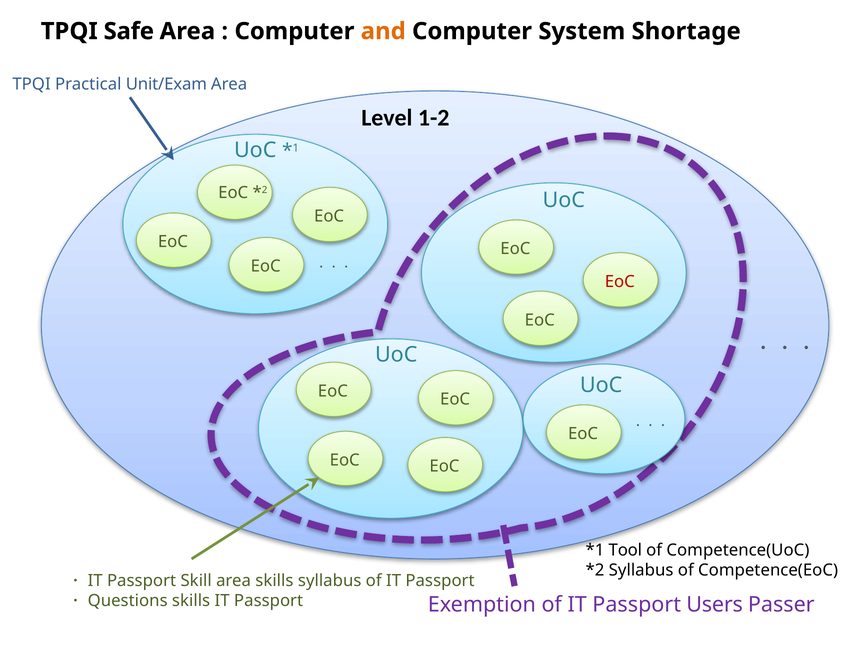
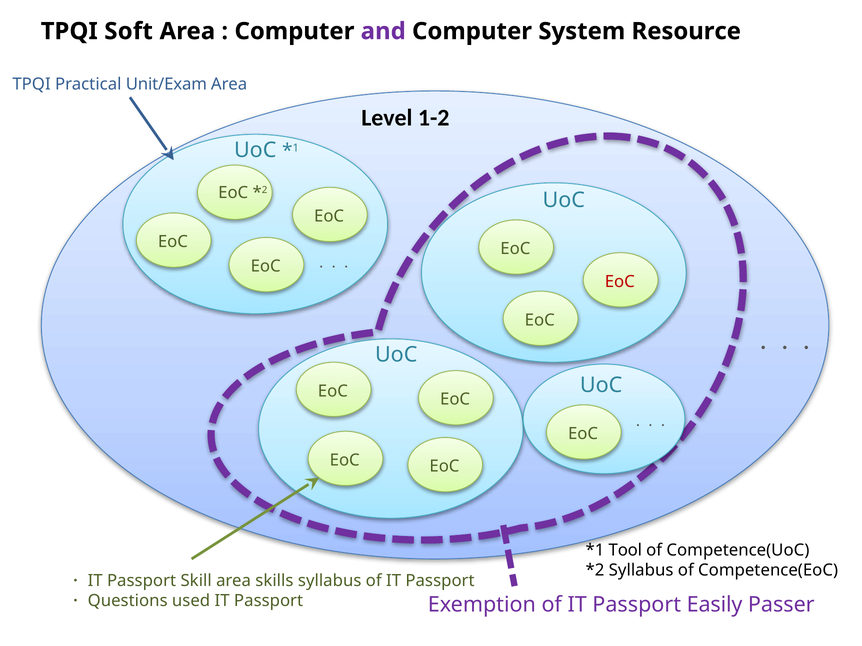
Safe: Safe -> Soft (129, 31)
and colour: orange -> purple (383, 31)
Shortage: Shortage -> Resource (686, 31)
skills: skills -> used (191, 601)
Users: Users -> Easily (715, 605)
